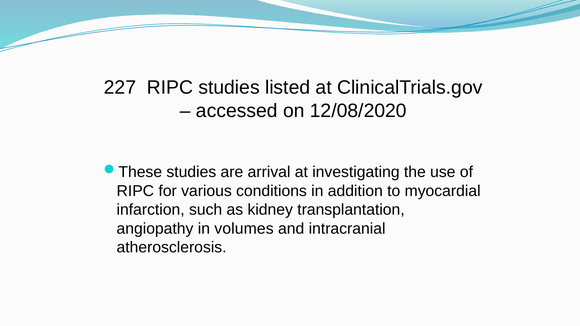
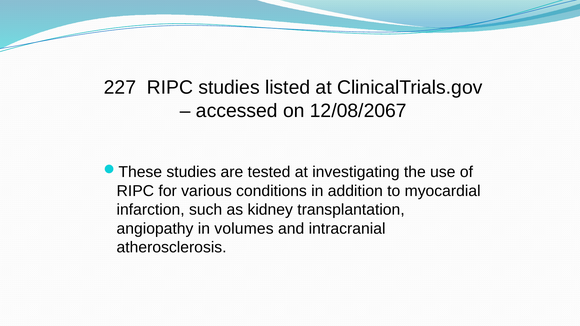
12/08/2020: 12/08/2020 -> 12/08/2067 (358, 111)
arrival: arrival -> tested (269, 172)
